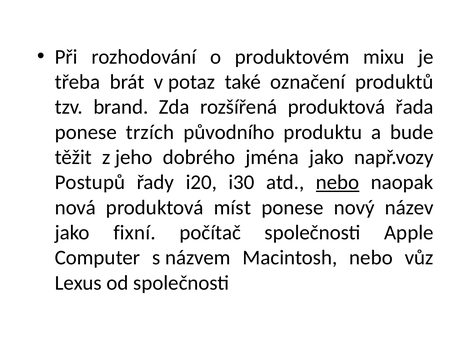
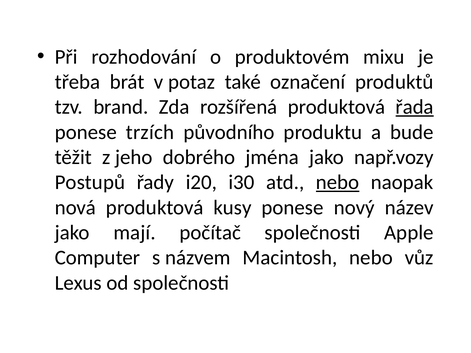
řada underline: none -> present (415, 107)
míst: míst -> kusy (232, 208)
fixní: fixní -> mají (135, 233)
